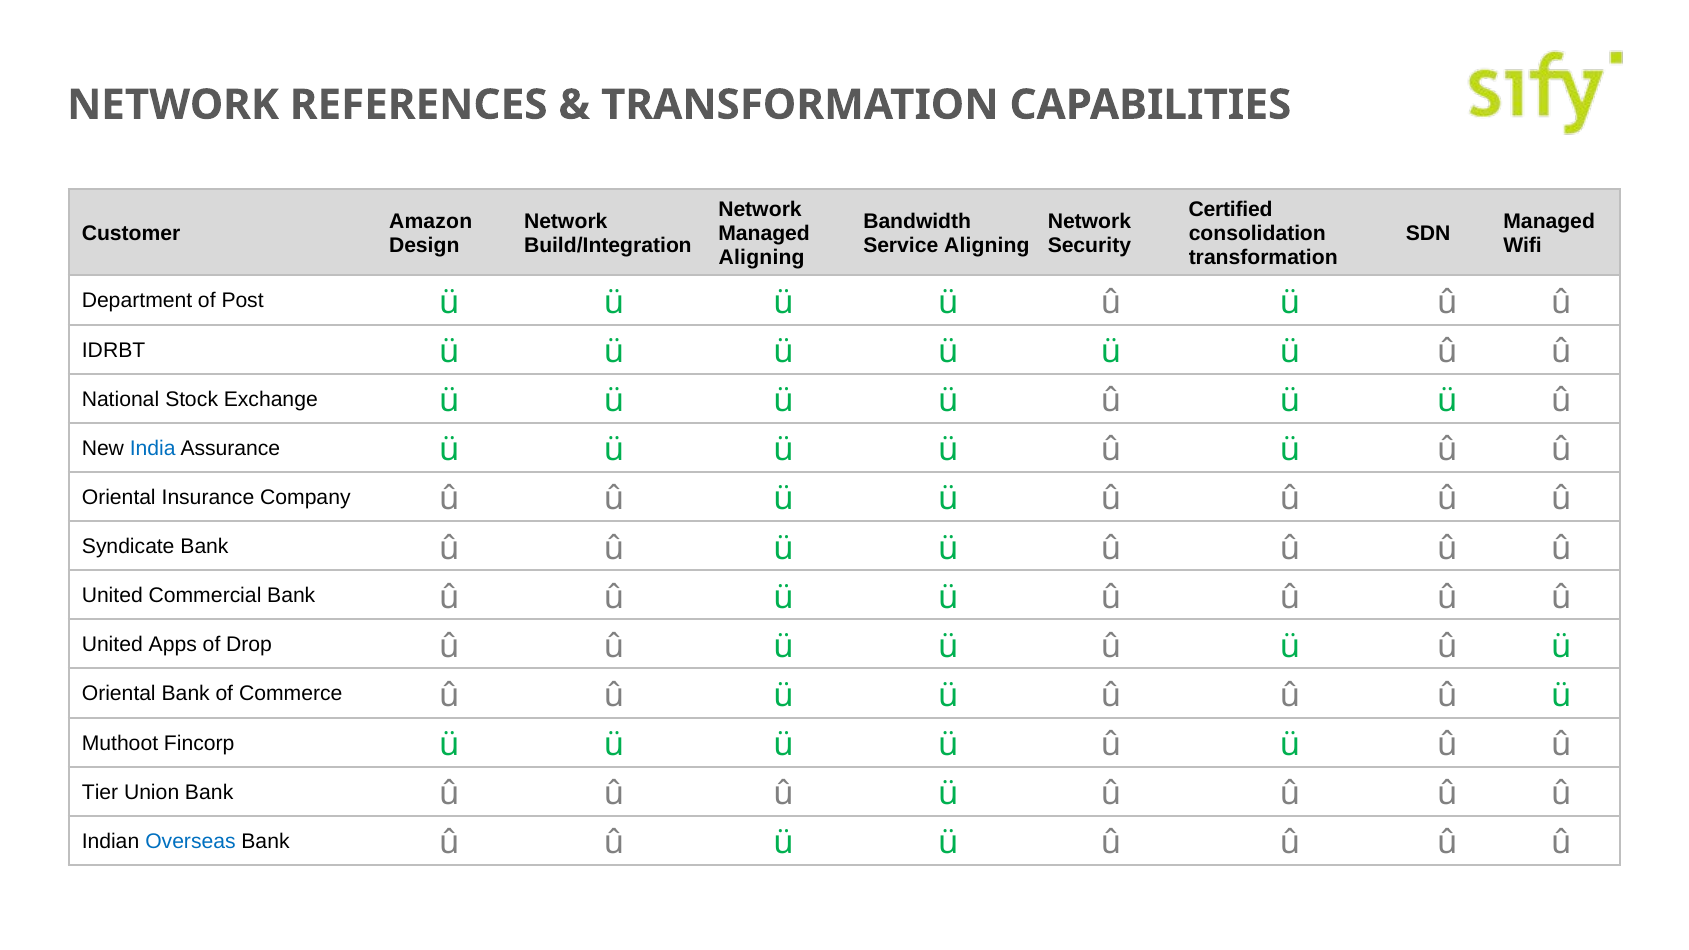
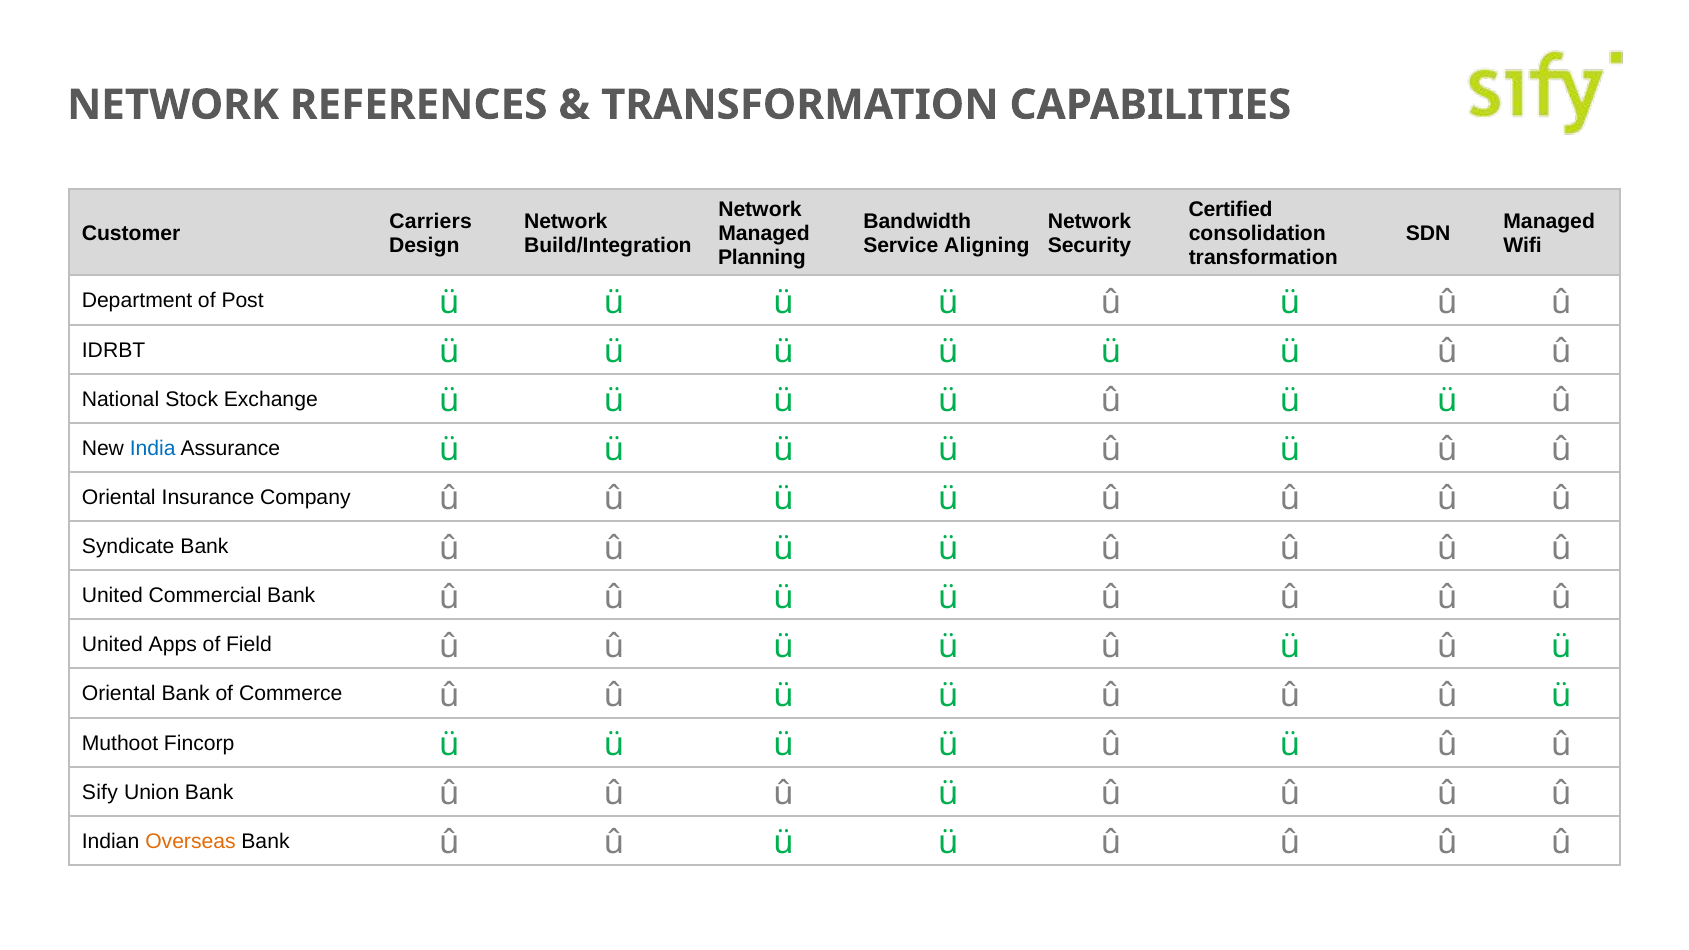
Amazon: Amazon -> Carriers (431, 222)
Aligning: Aligning -> Planning (762, 257)
Drop: Drop -> Field (249, 645)
Tier: Tier -> Sify (100, 792)
Overseas colour: blue -> orange (190, 842)
